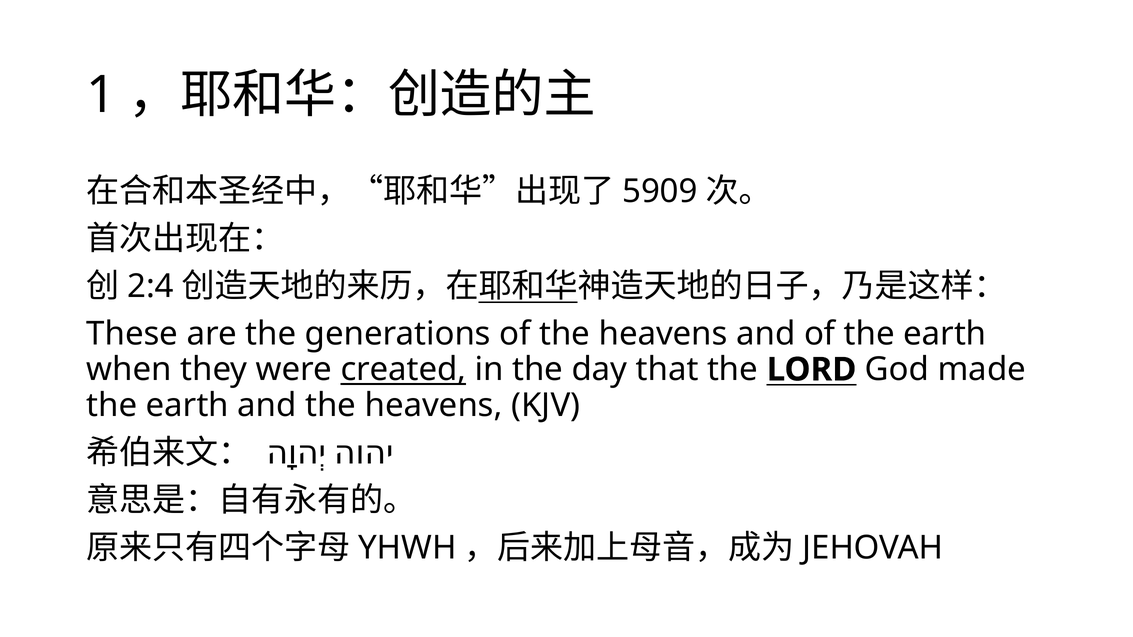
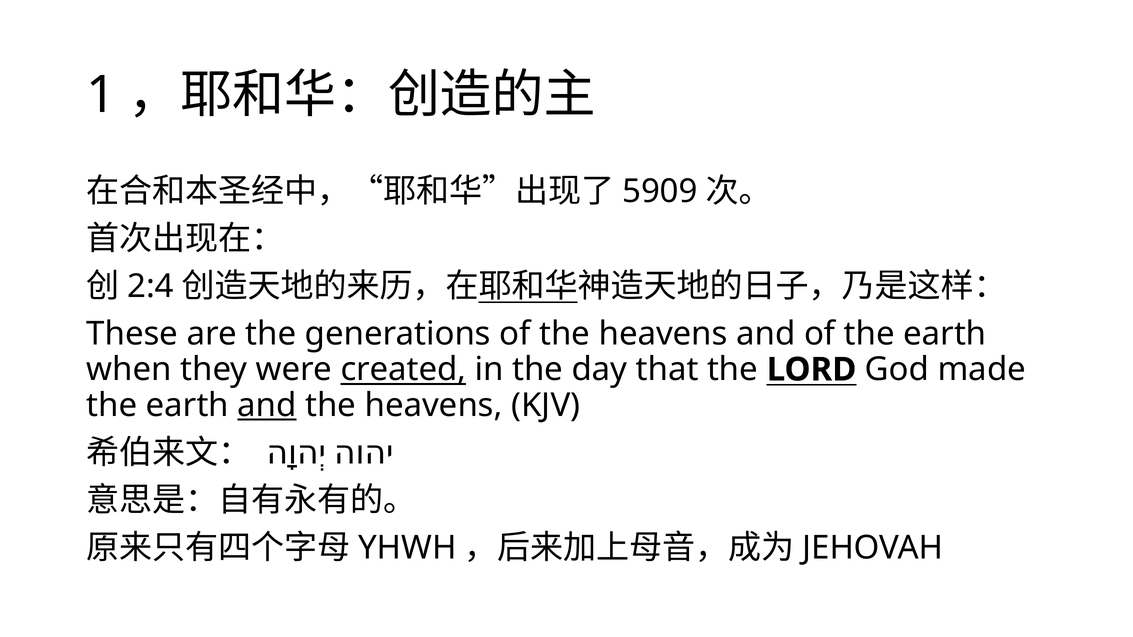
and underline: none -> present (267, 405)
